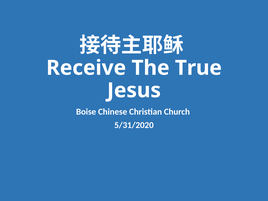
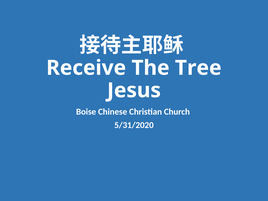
True: True -> Tree (198, 68)
